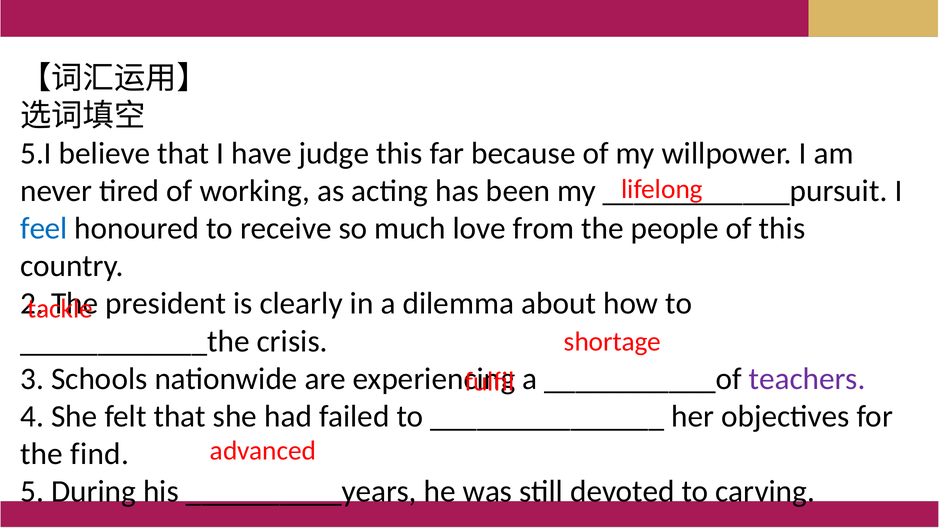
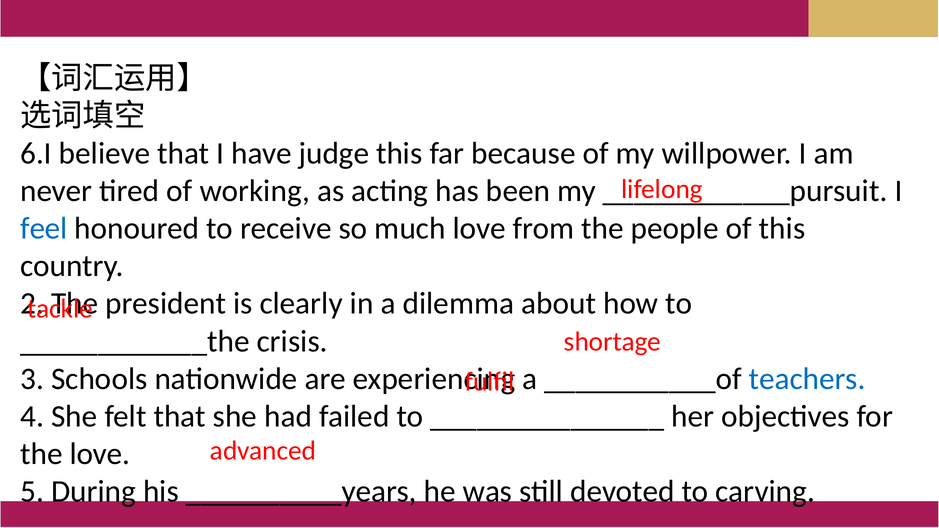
5.I: 5.I -> 6.I (36, 153)
teachers colour: purple -> blue (807, 379)
the find: find -> love (100, 454)
